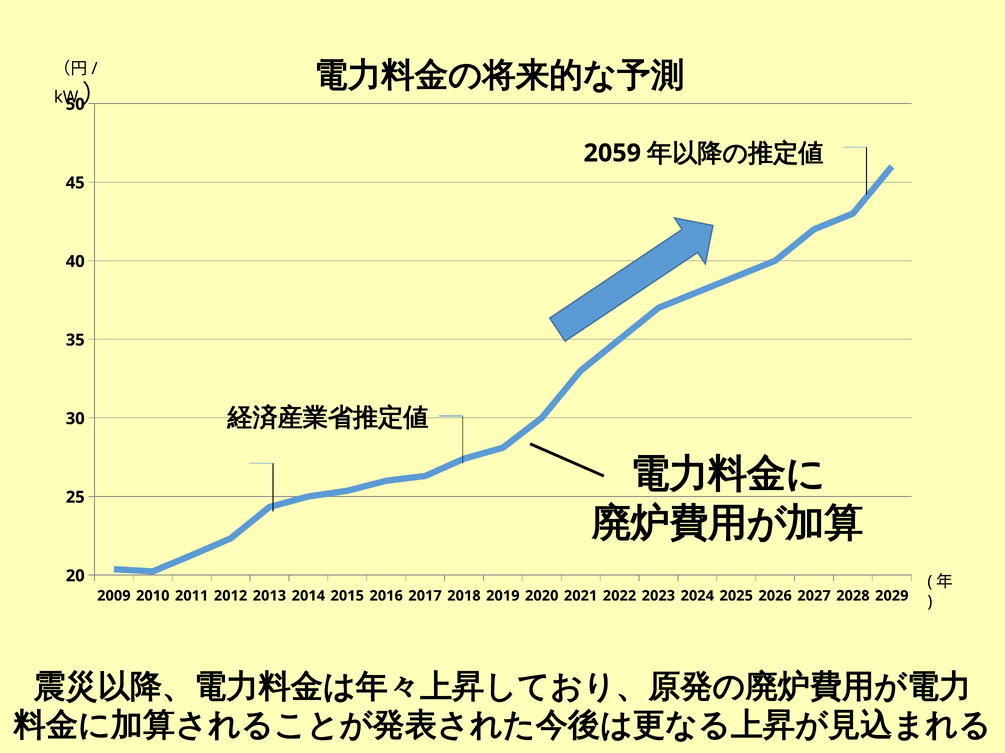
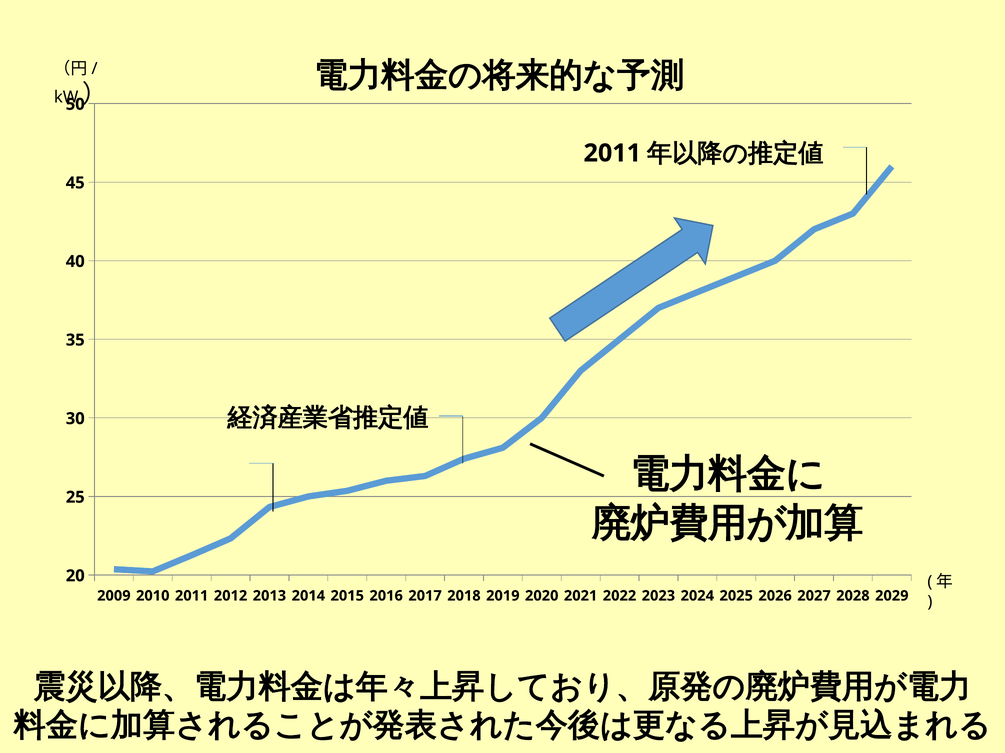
2059: 2059 -> 2011 (612, 153)
